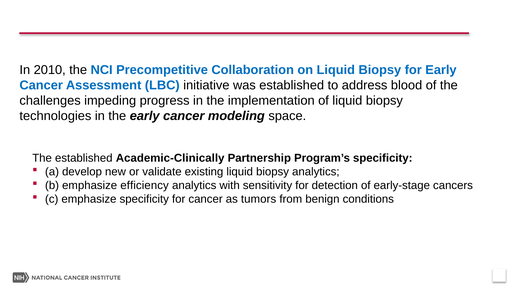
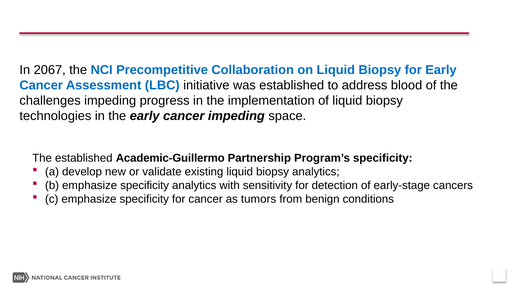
2010: 2010 -> 2067 (50, 70)
cancer modeling: modeling -> impeding (236, 116)
Academic-Clinically: Academic-Clinically -> Academic-Guillermo (170, 158)
b emphasize efficiency: efficiency -> specificity (145, 186)
